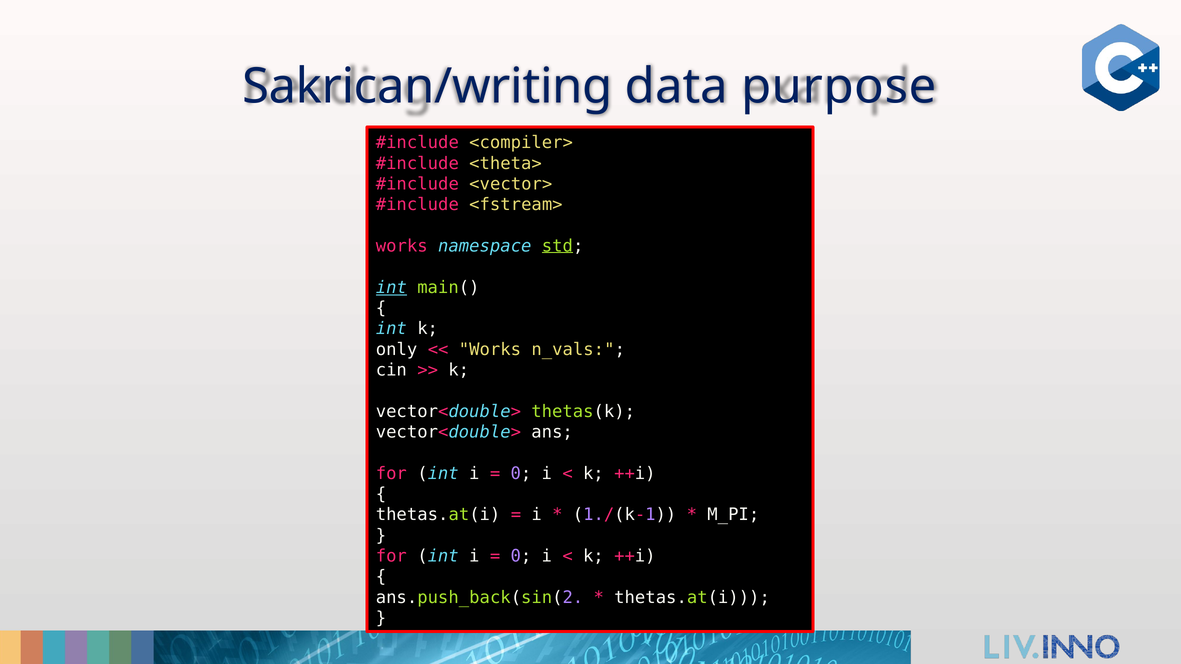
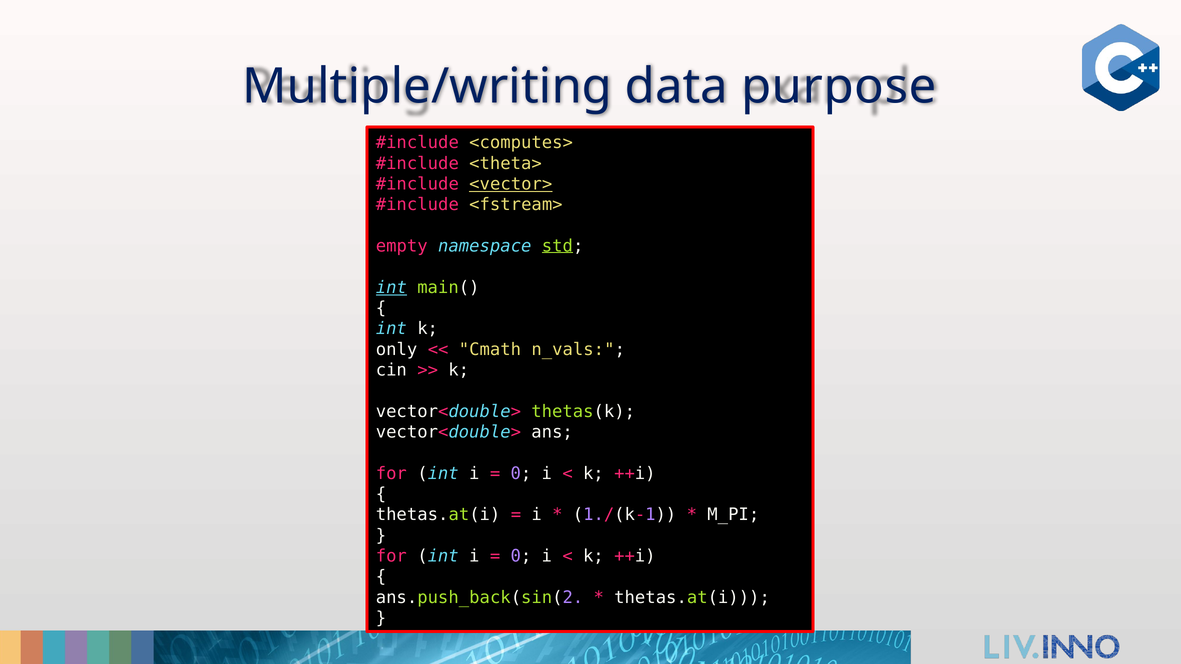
Sakrican/writing: Sakrican/writing -> Multiple/writing (427, 87)
<compiler>: <compiler> -> <computes> (521, 143)
<vector> underline: none -> present (511, 184)
works: works -> empty (402, 246)
Works: Works -> Cmath (490, 350)
